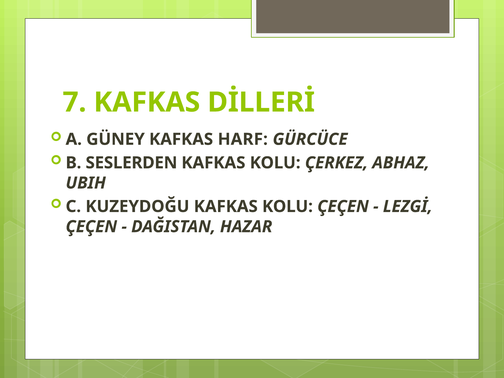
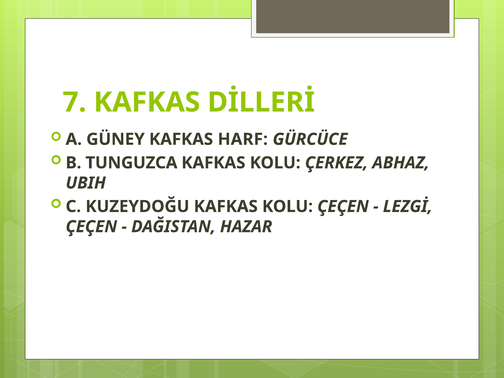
SESLERDEN: SESLERDEN -> TUNGUZCA (131, 163)
